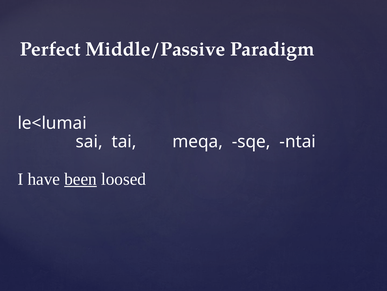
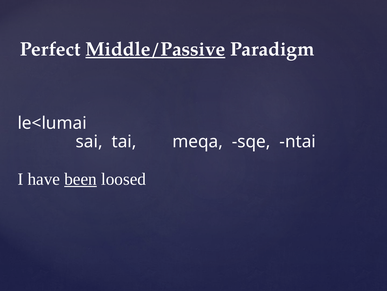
Middle/Passive underline: none -> present (155, 49)
